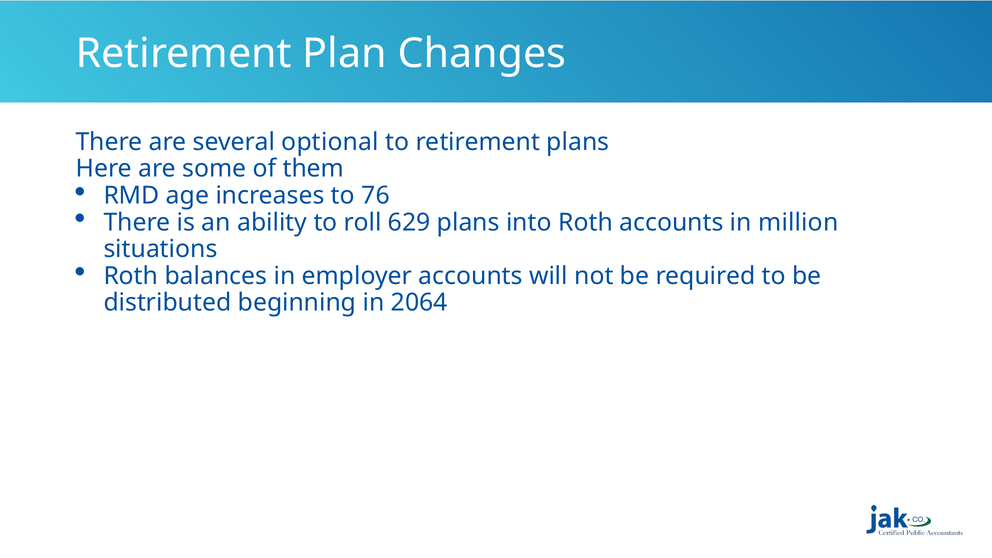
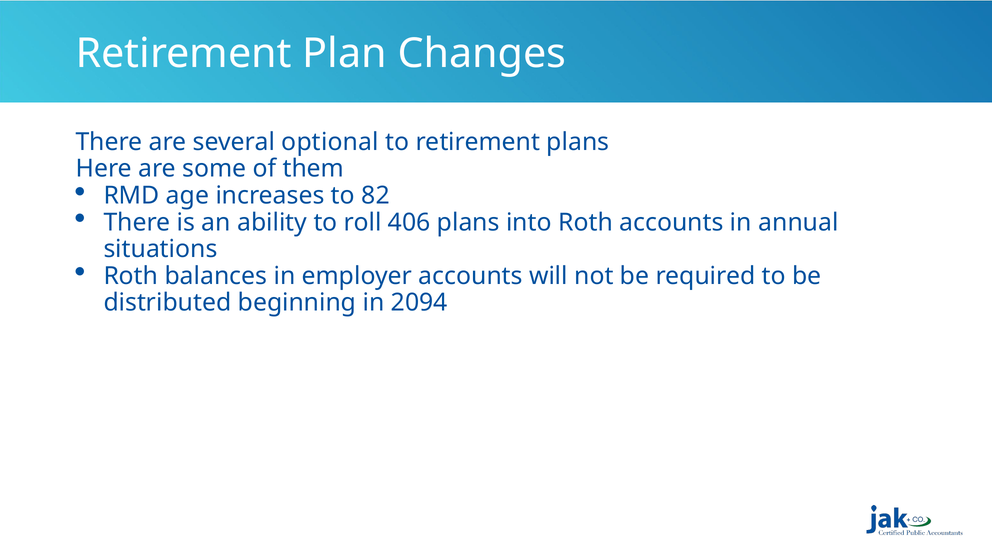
76: 76 -> 82 (376, 196)
629: 629 -> 406 (409, 222)
million: million -> annual (798, 222)
2064: 2064 -> 2094 (419, 303)
